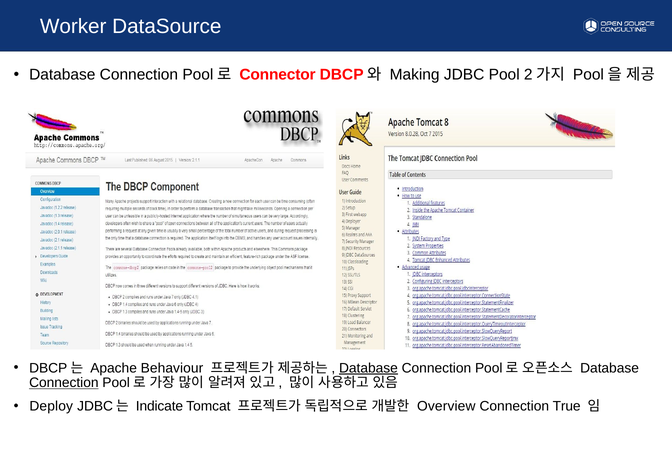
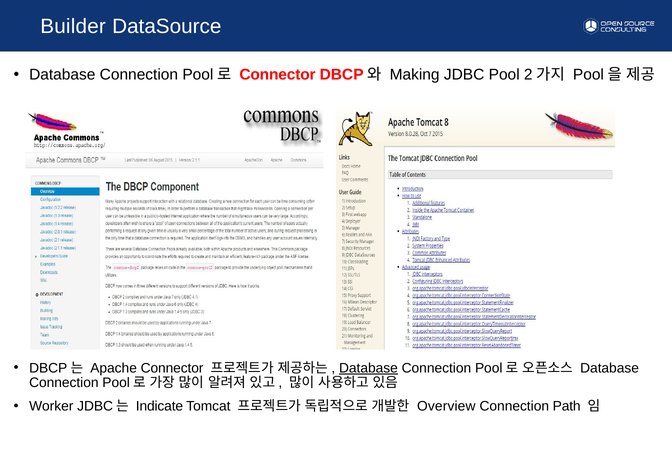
Worker: Worker -> Builder (73, 26)
Apache Behaviour: Behaviour -> Connector (172, 368)
Connection underline: present -> none (64, 383)
Deploy: Deploy -> Worker (51, 407)
True: True -> Path (567, 407)
